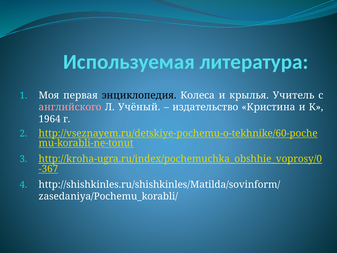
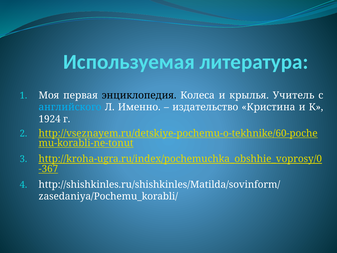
английского colour: pink -> light blue (70, 107)
Учёный: Учёный -> Именно (139, 107)
1964: 1964 -> 1924 (50, 119)
